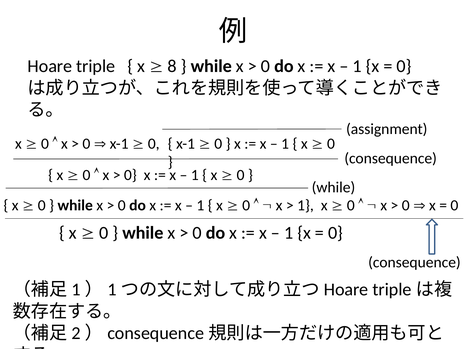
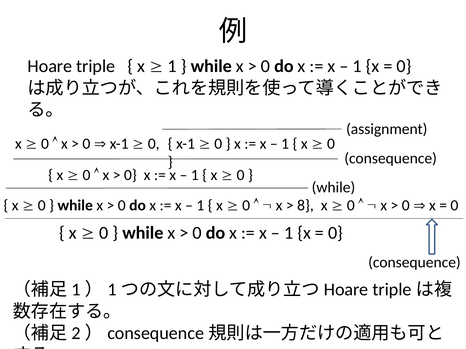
8: 8 -> 1 (172, 66)
1: 1 -> 8 (305, 206)
